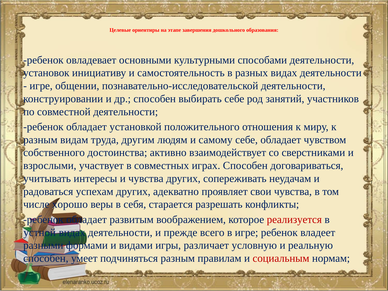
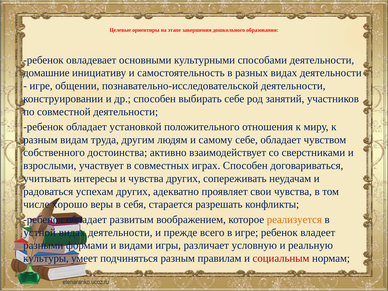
установок: установок -> домашние (46, 73)
реализуется colour: red -> orange (294, 220)
способен: способен -> культуры (46, 258)
